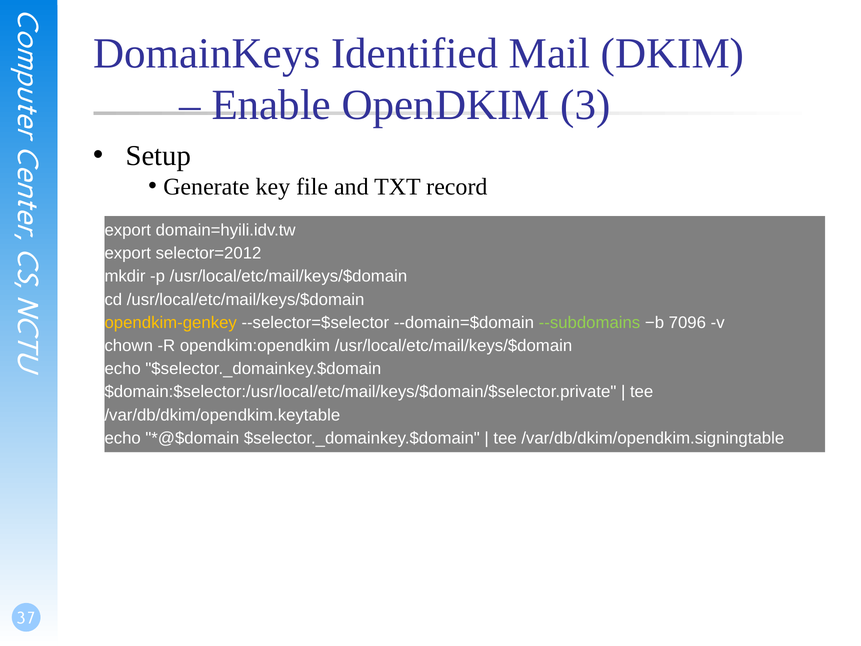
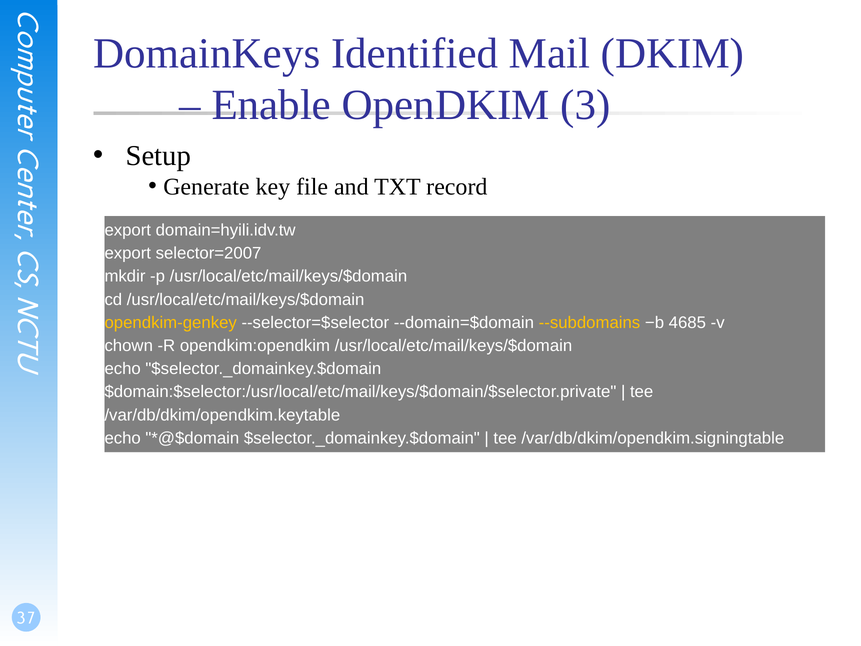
selector=2012: selector=2012 -> selector=2007 (209, 253)
--subdomains colour: light green -> yellow (589, 323)
7096: 7096 -> 4685 (687, 323)
